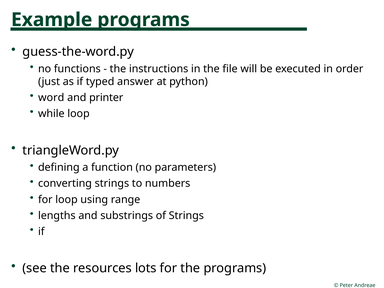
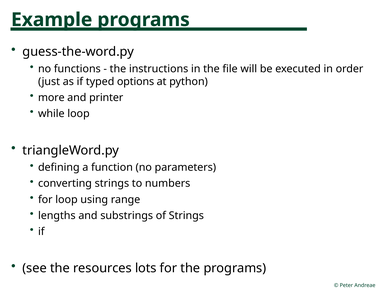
answer: answer -> options (136, 82)
word: word -> more (51, 98)
